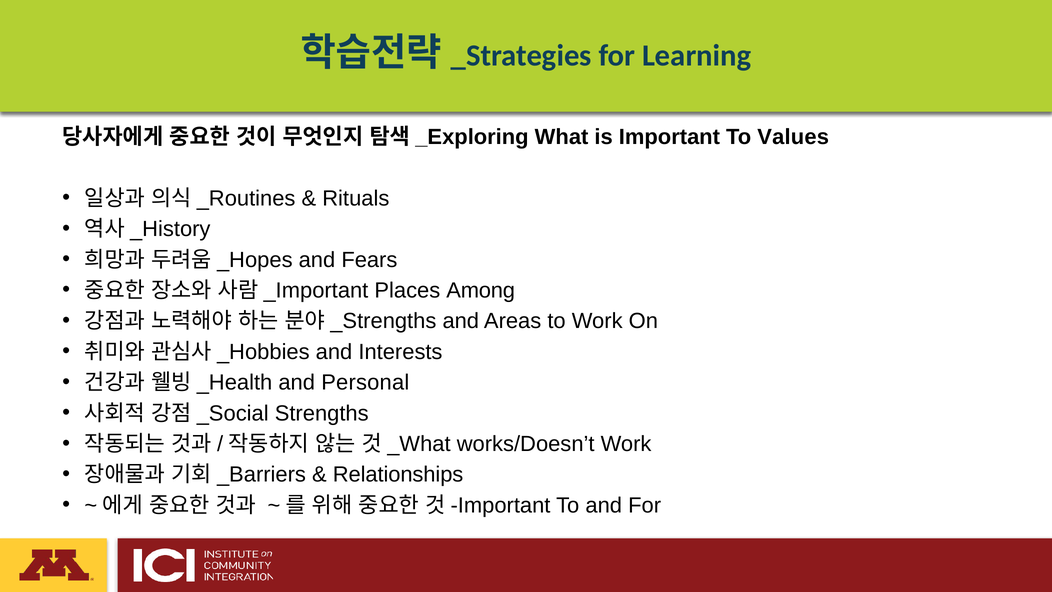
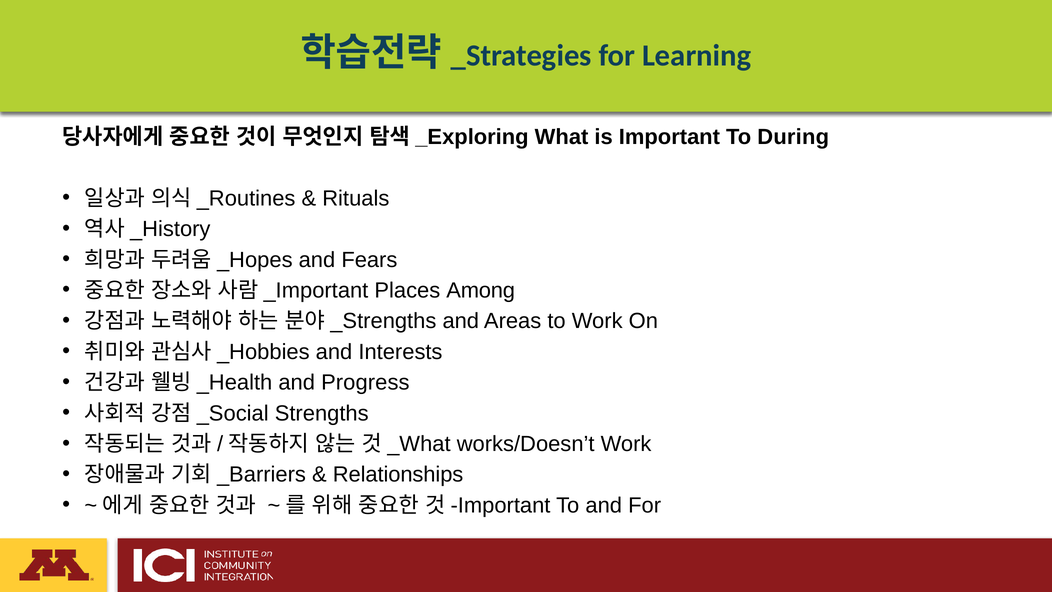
Values: Values -> During (793, 137)
Personal: Personal -> Progress (365, 382)
